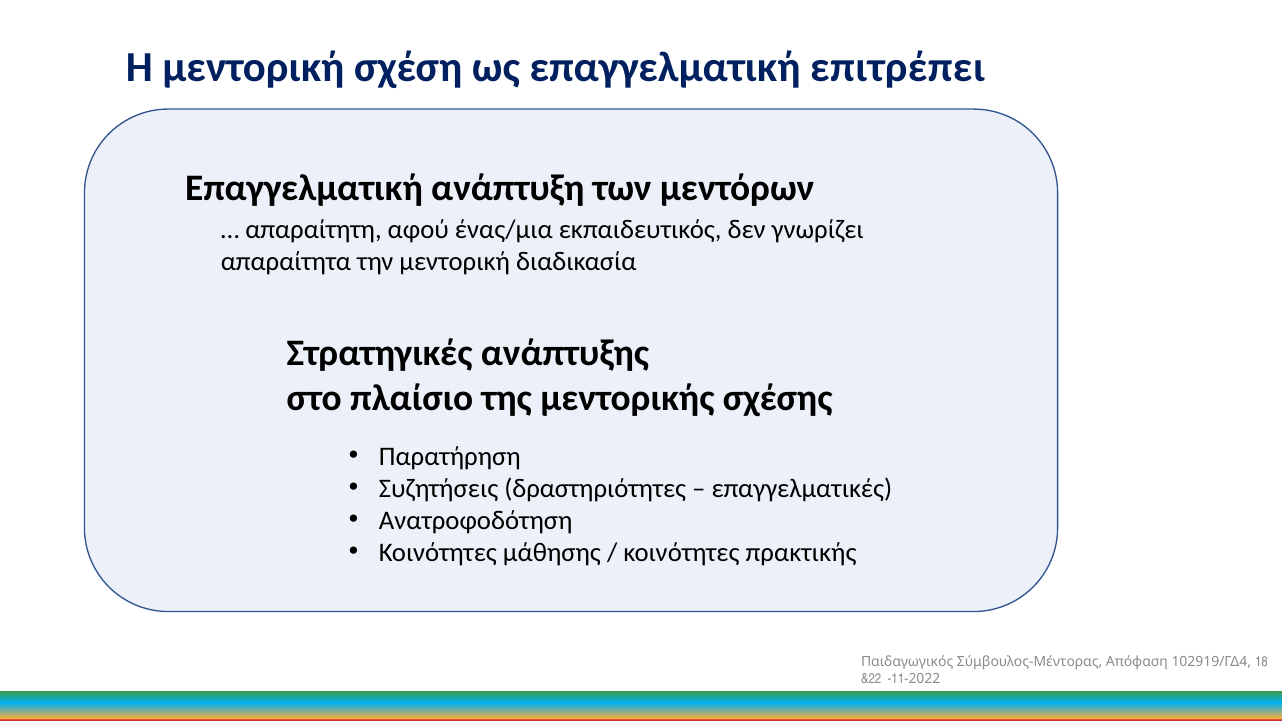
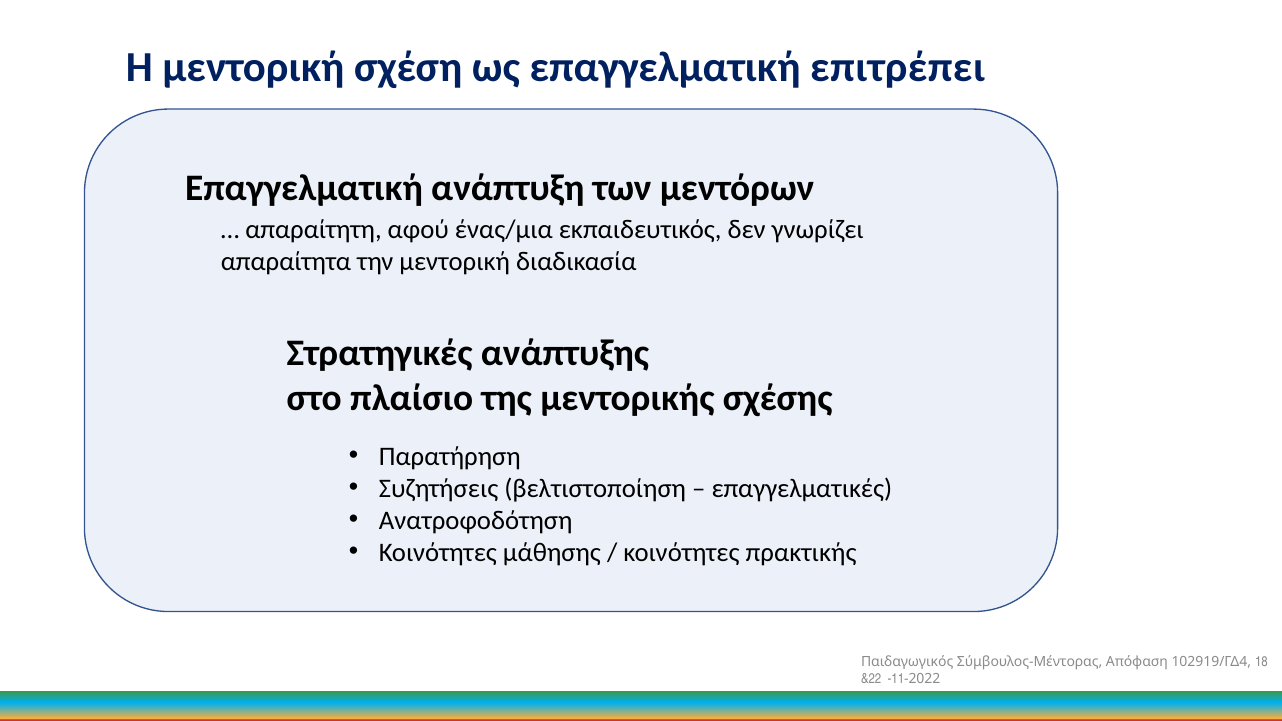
δραστηριότητες: δραστηριότητες -> βελτιστοποίηση (595, 488)
